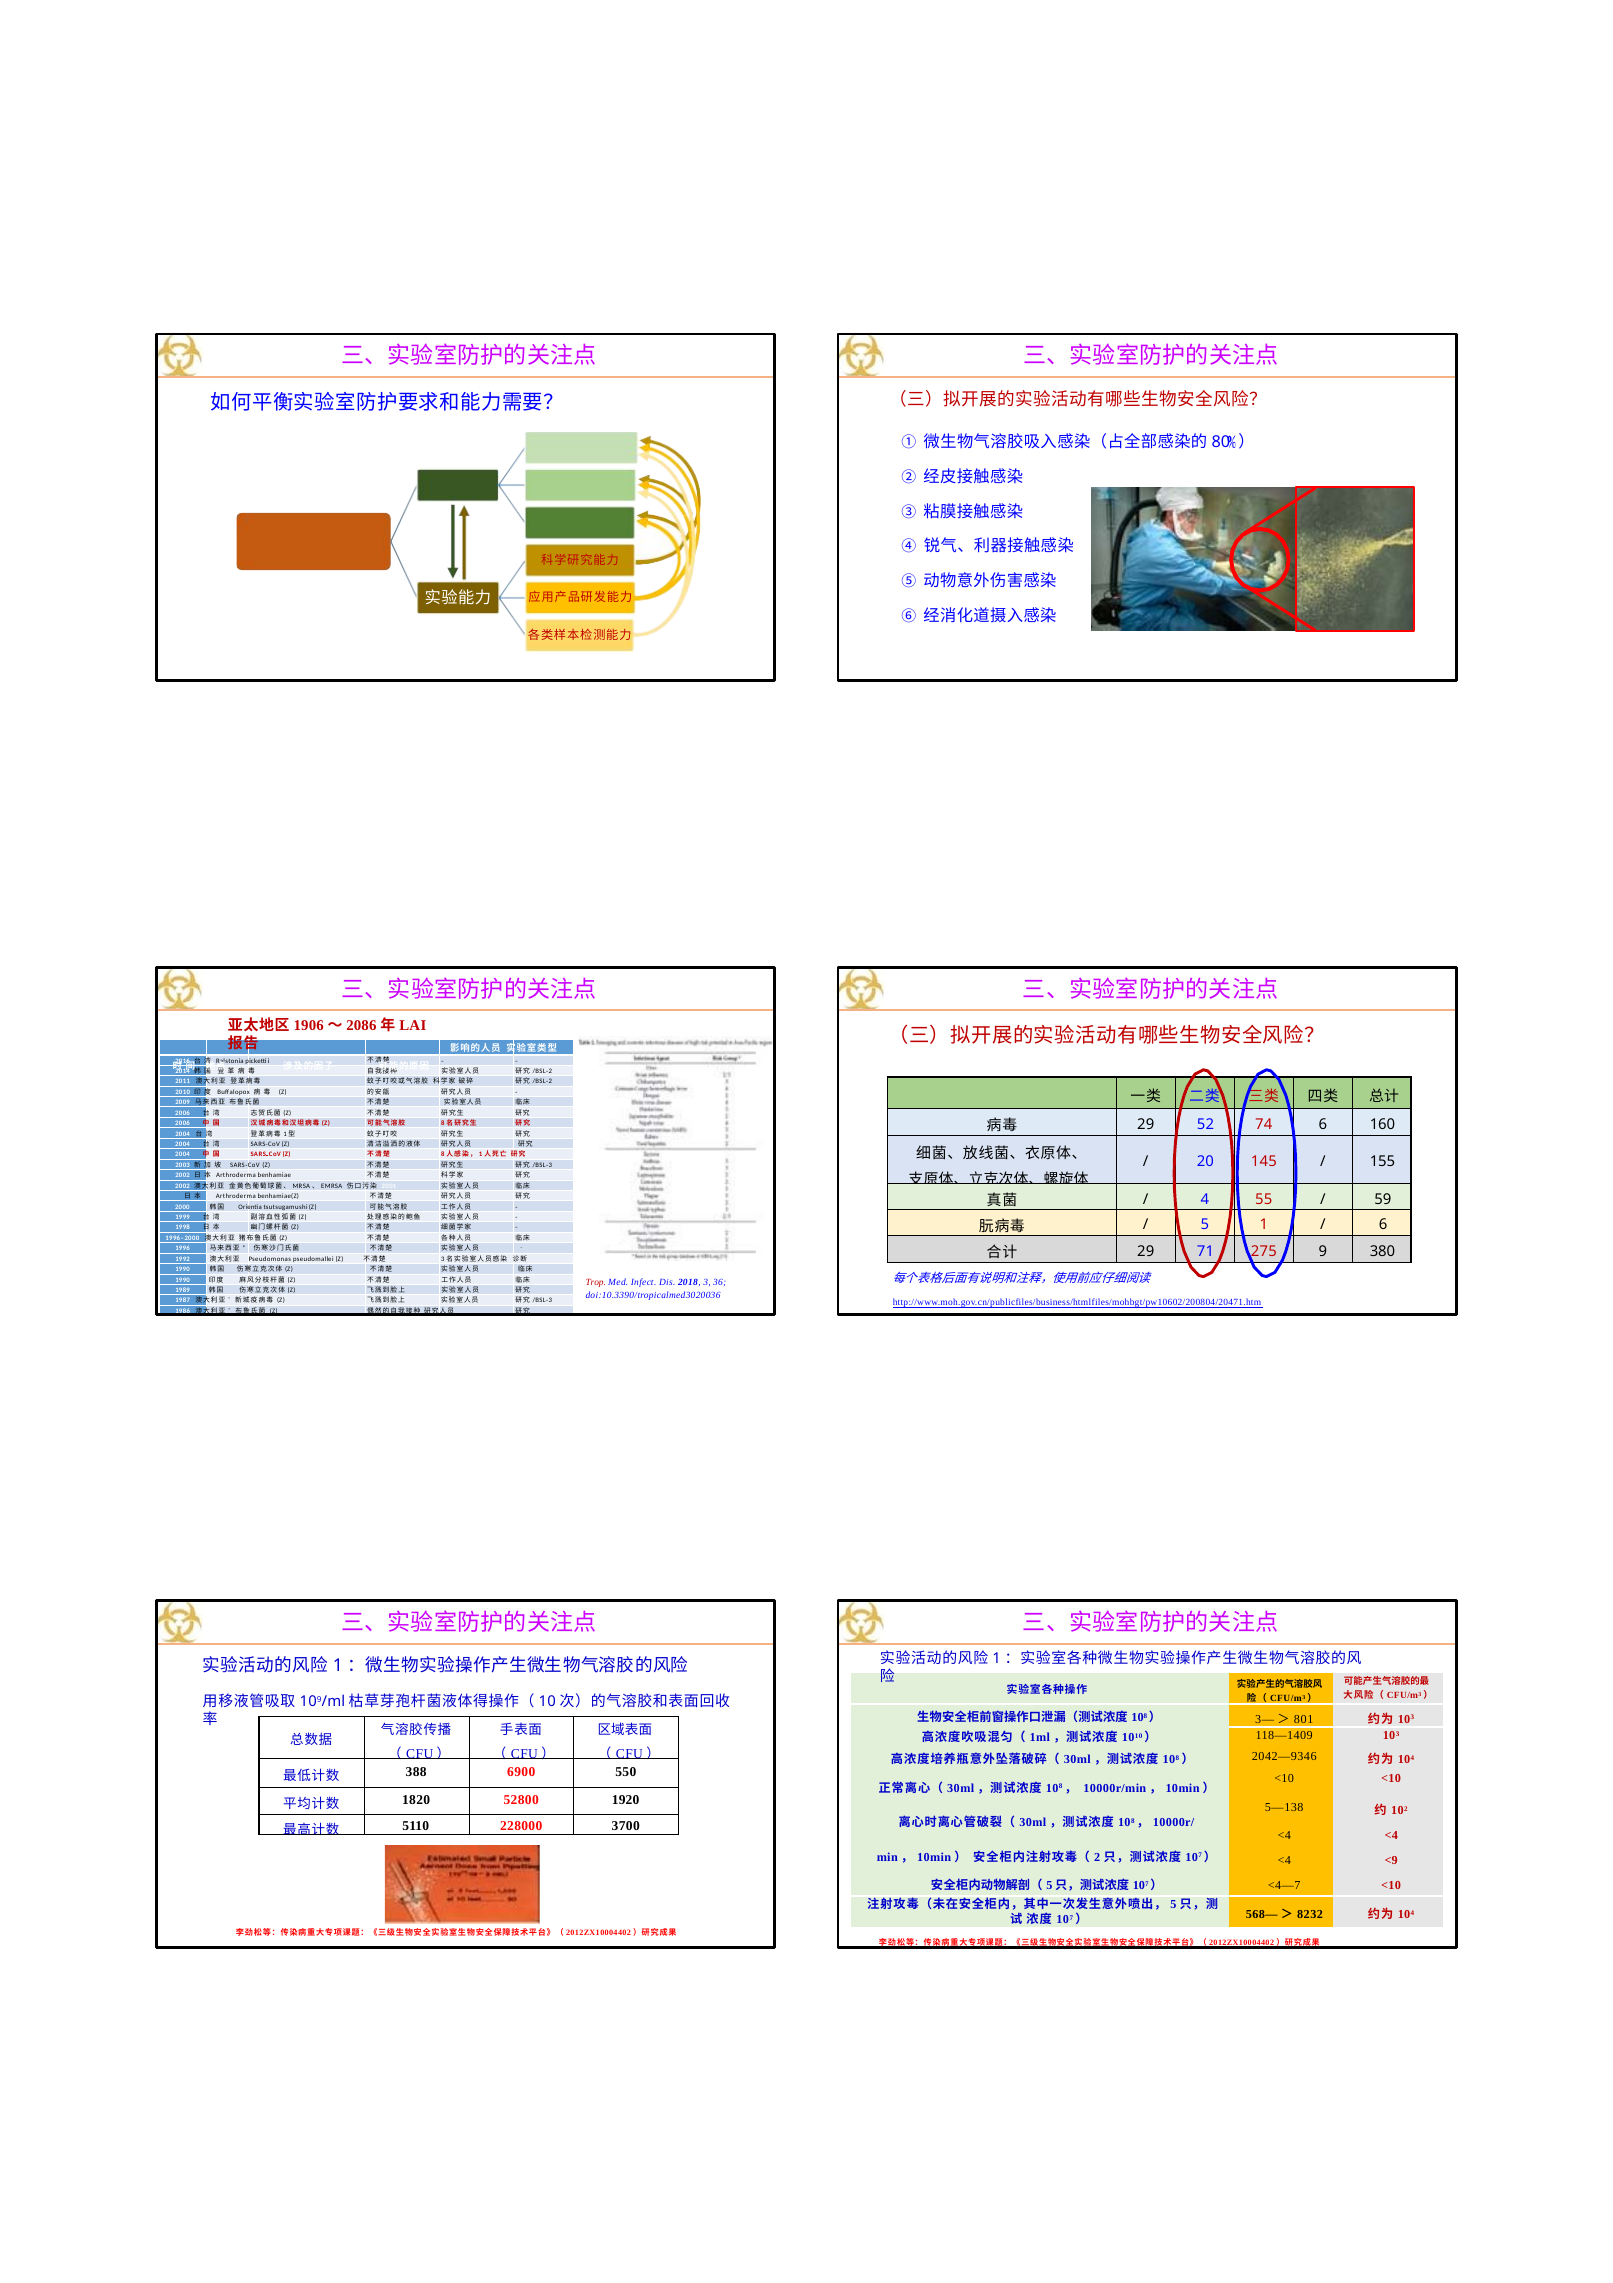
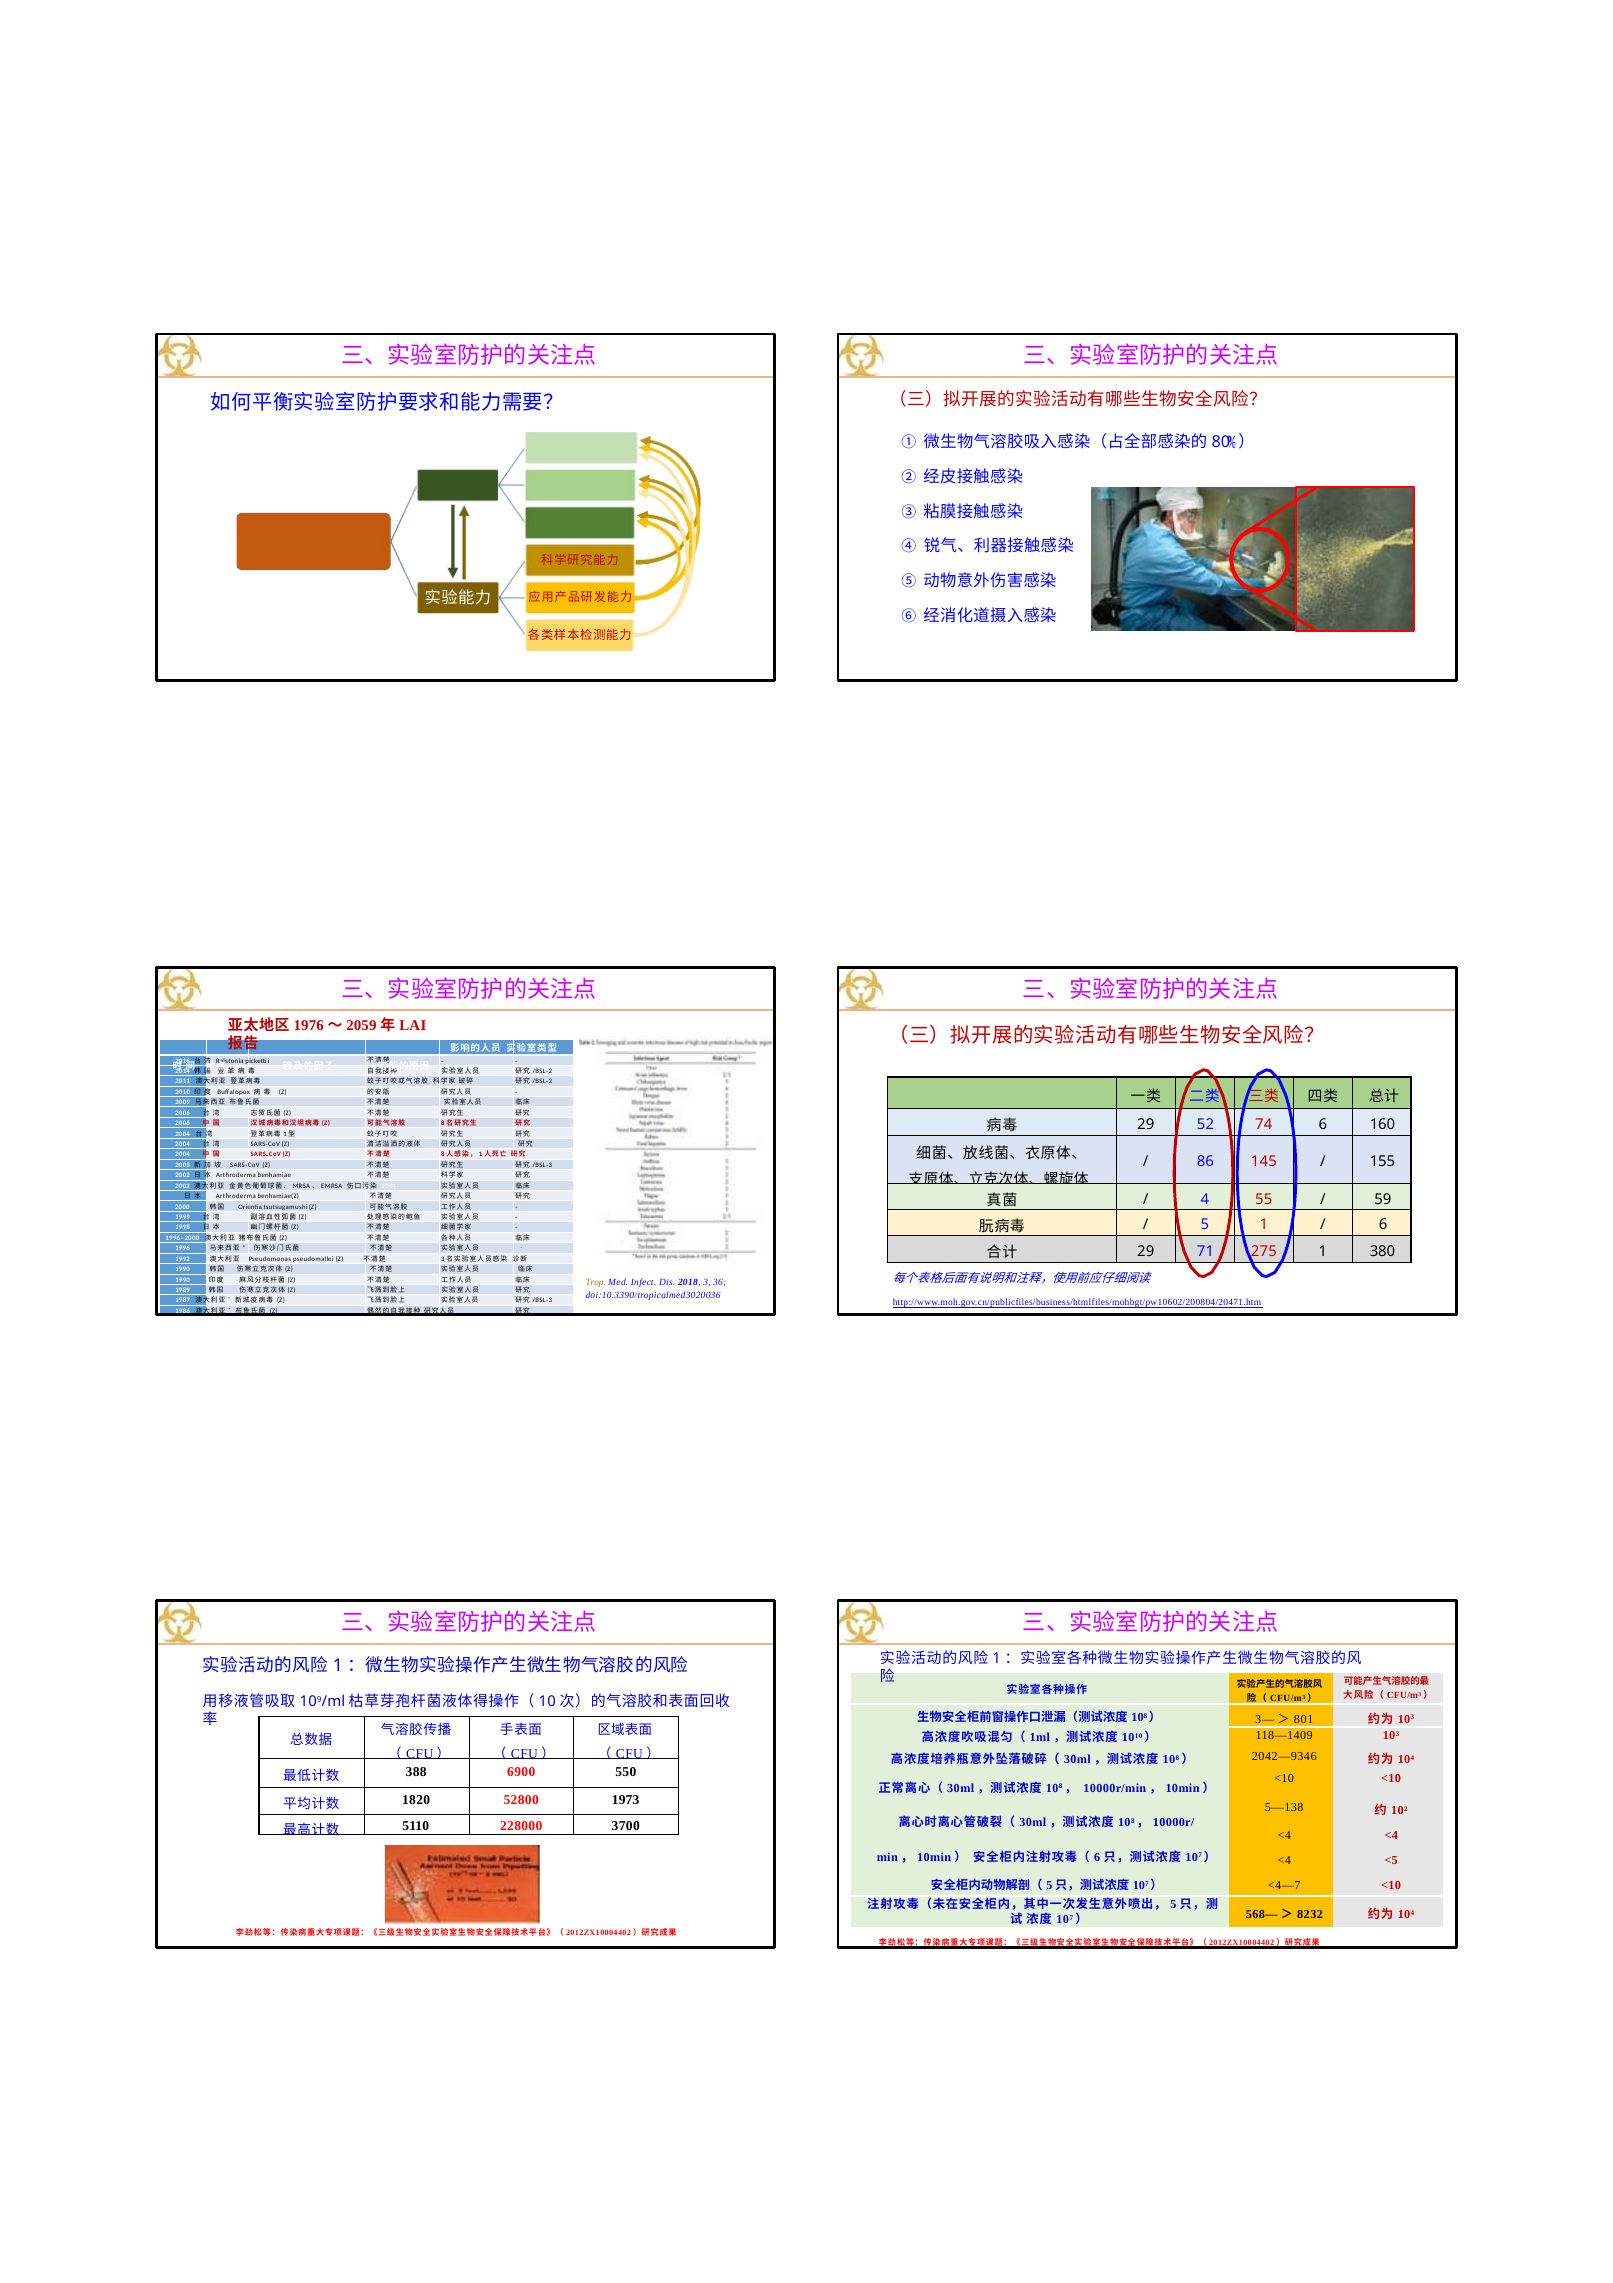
1906: 1906 -> 1976 (309, 1026)
2086: 2086 -> 2059 (361, 1026)
20: 20 -> 86 (1205, 1161)
275 9: 9 -> 1 (1323, 1251)
Trop colour: red -> orange (596, 1283)
1920: 1920 -> 1973 (626, 1800)
2: 2 -> 6 (1097, 1857)
<9: <9 -> <5 (1391, 1860)
